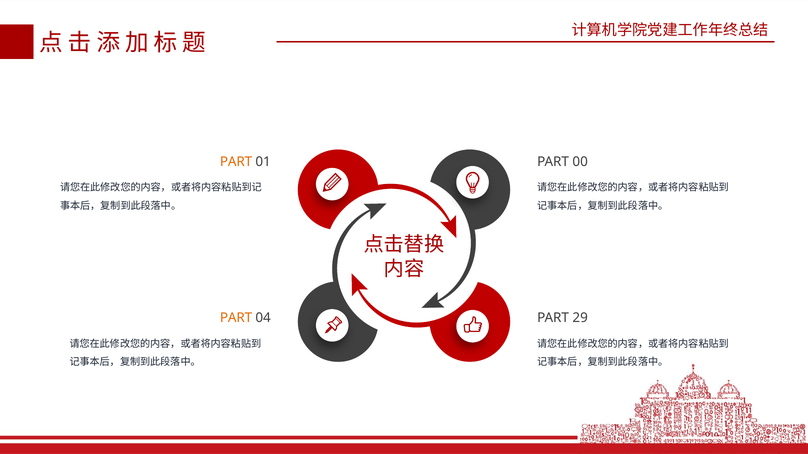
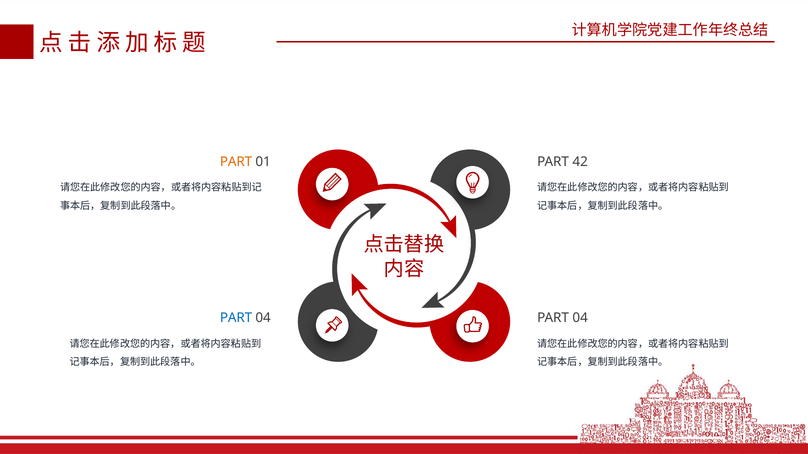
00: 00 -> 42 (580, 162)
PART colour: orange -> blue (236, 318)
29: 29 -> 04 (580, 318)
